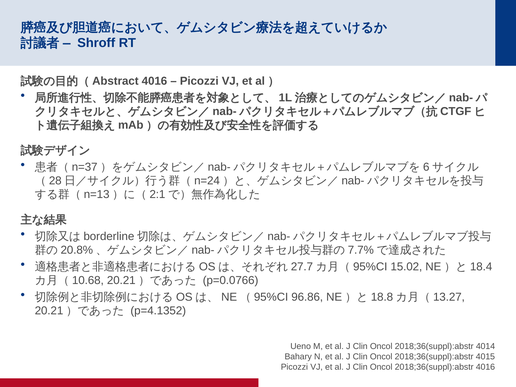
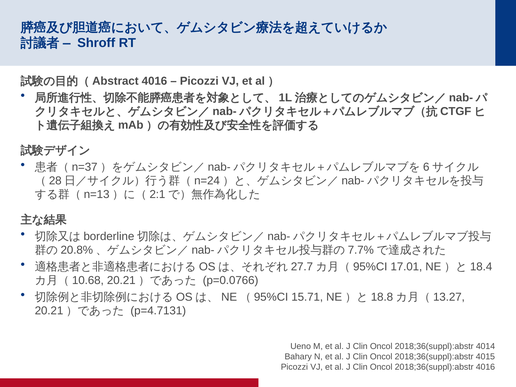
15.02: 15.02 -> 17.01 (406, 267)
96.86: 96.86 -> 15.71 (307, 297)
p=4.1352: p=4.1352 -> p=4.7131 (158, 311)
